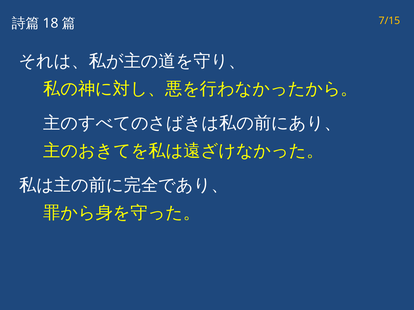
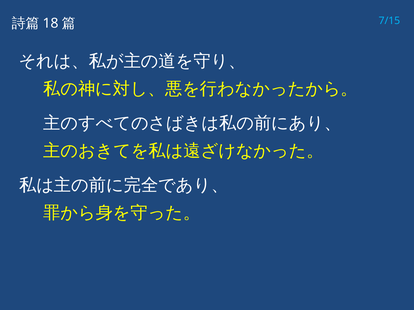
7/15 colour: yellow -> light blue (389, 21)
